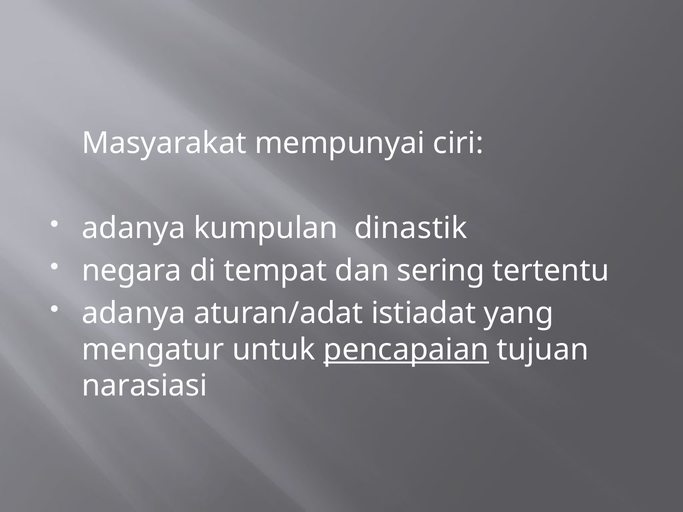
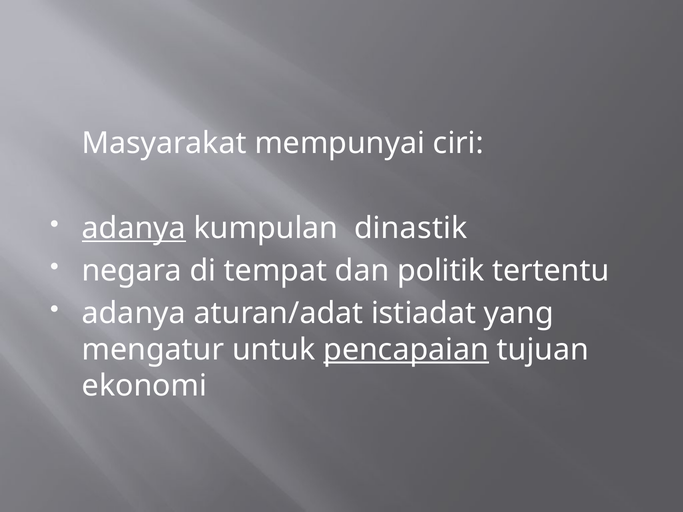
adanya underline: none -> present (134, 228)
sering: sering -> politik (441, 271)
narasiasi: narasiasi -> ekonomi (144, 386)
